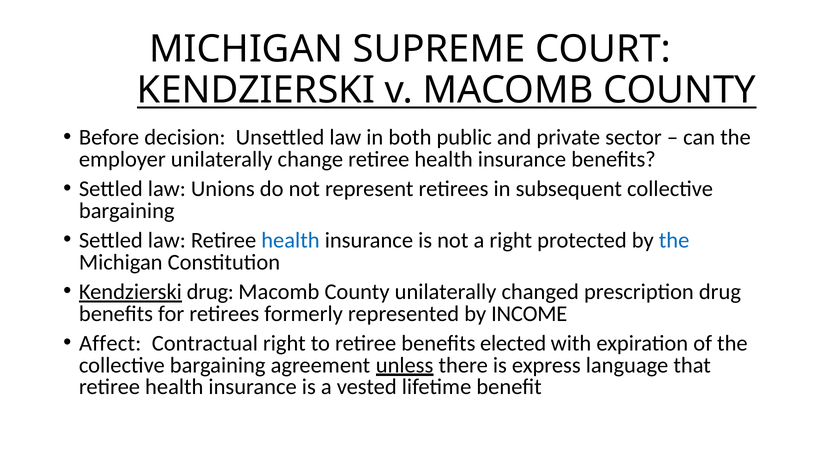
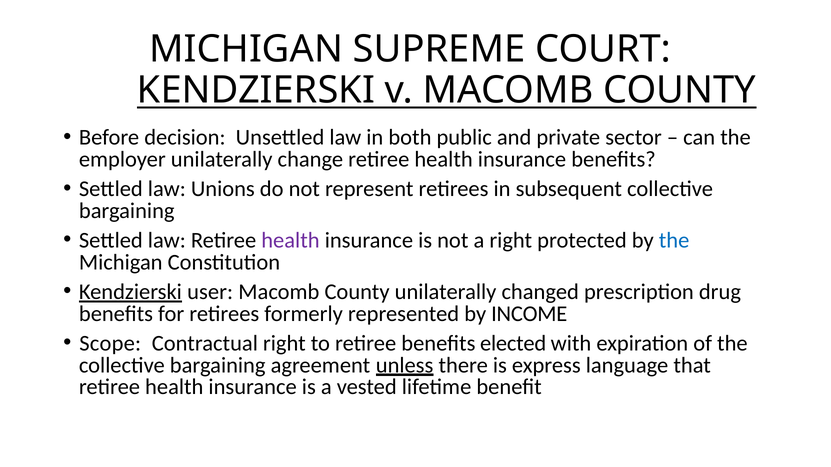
health colour: blue -> purple (290, 241)
Kendzierski drug: drug -> user (210, 292)
Affect: Affect -> Scope (110, 344)
